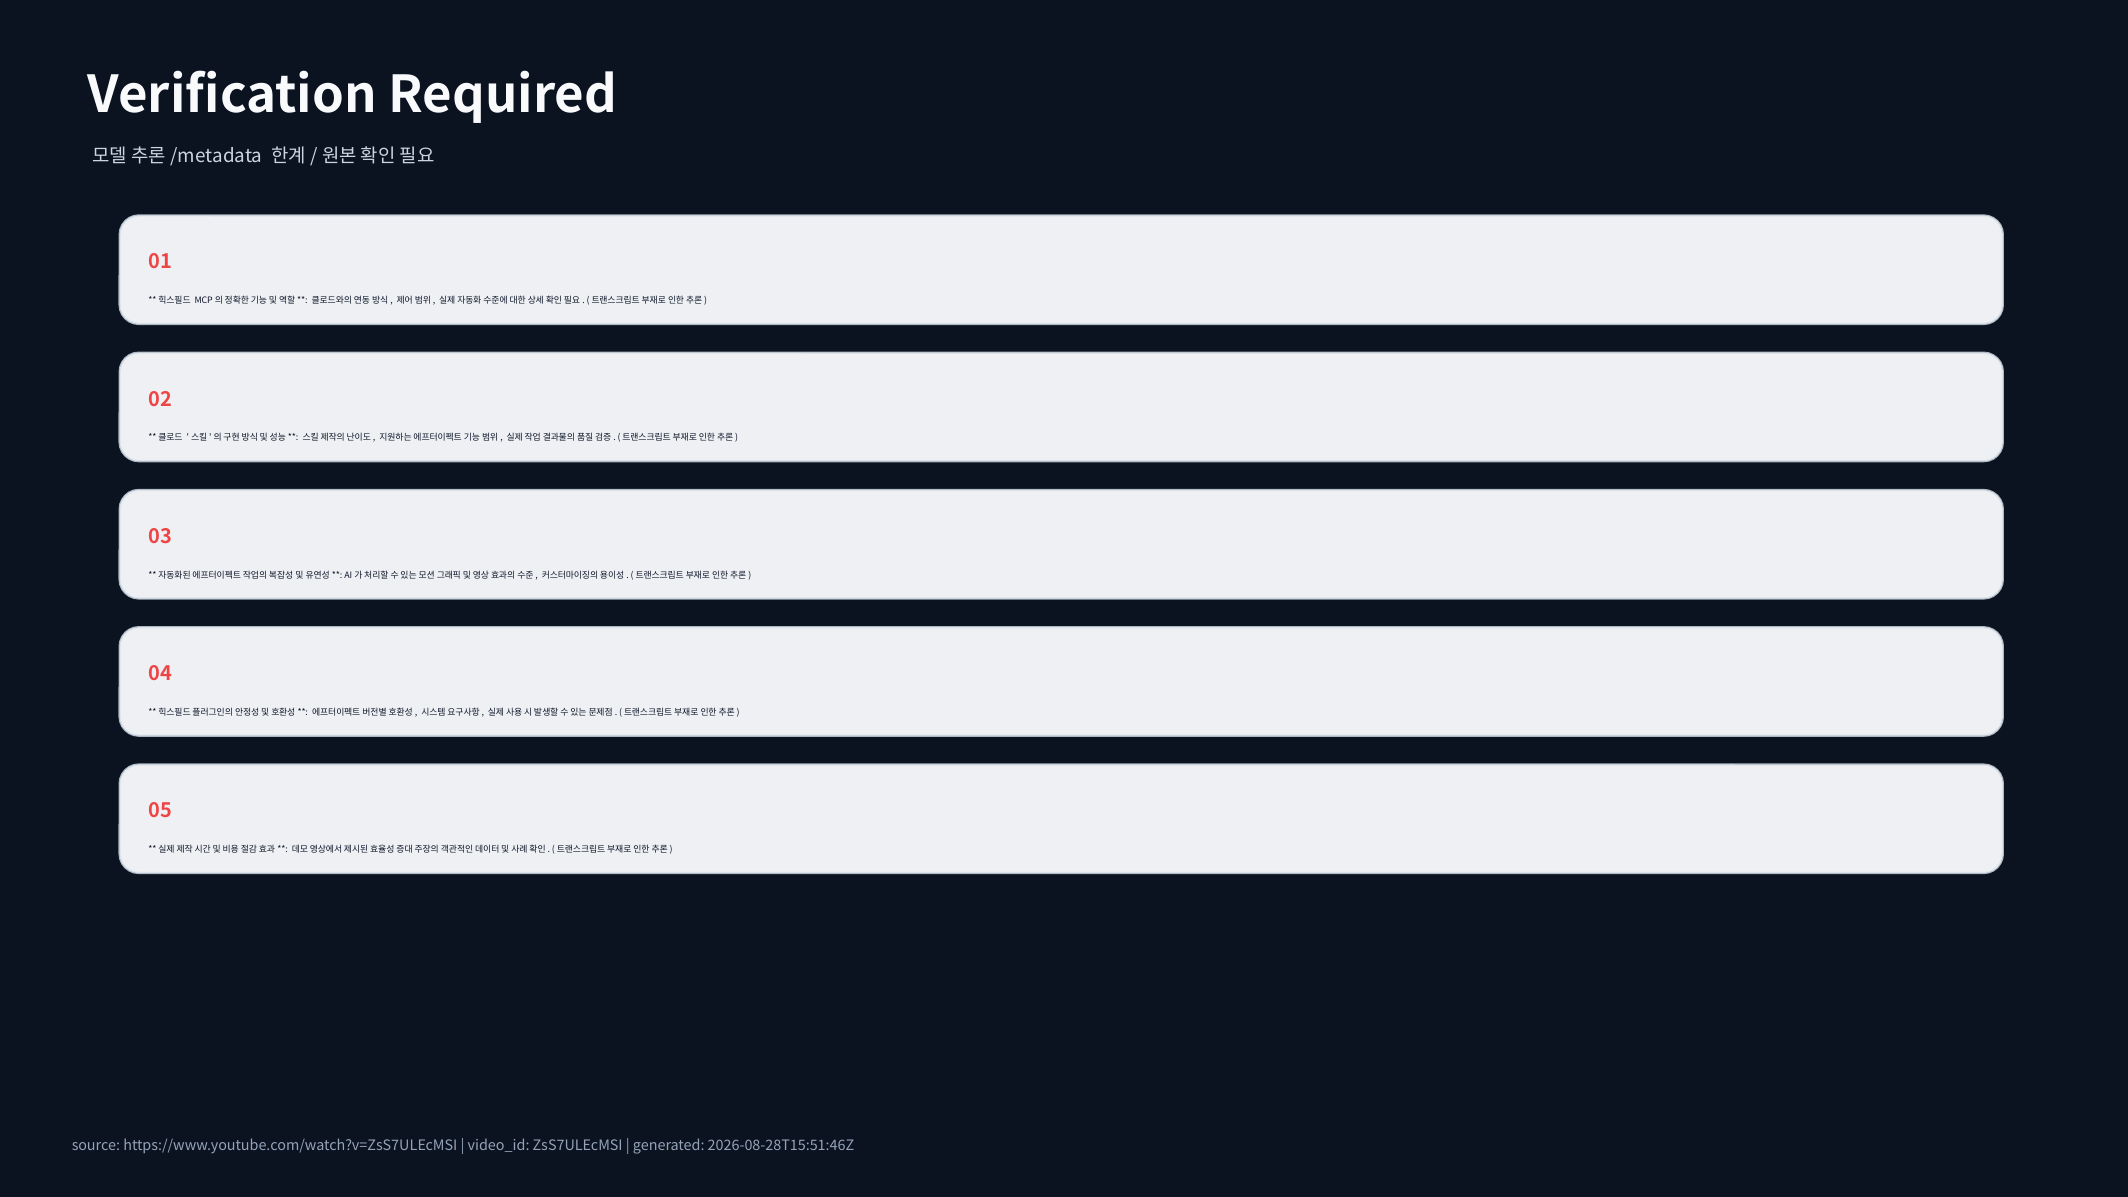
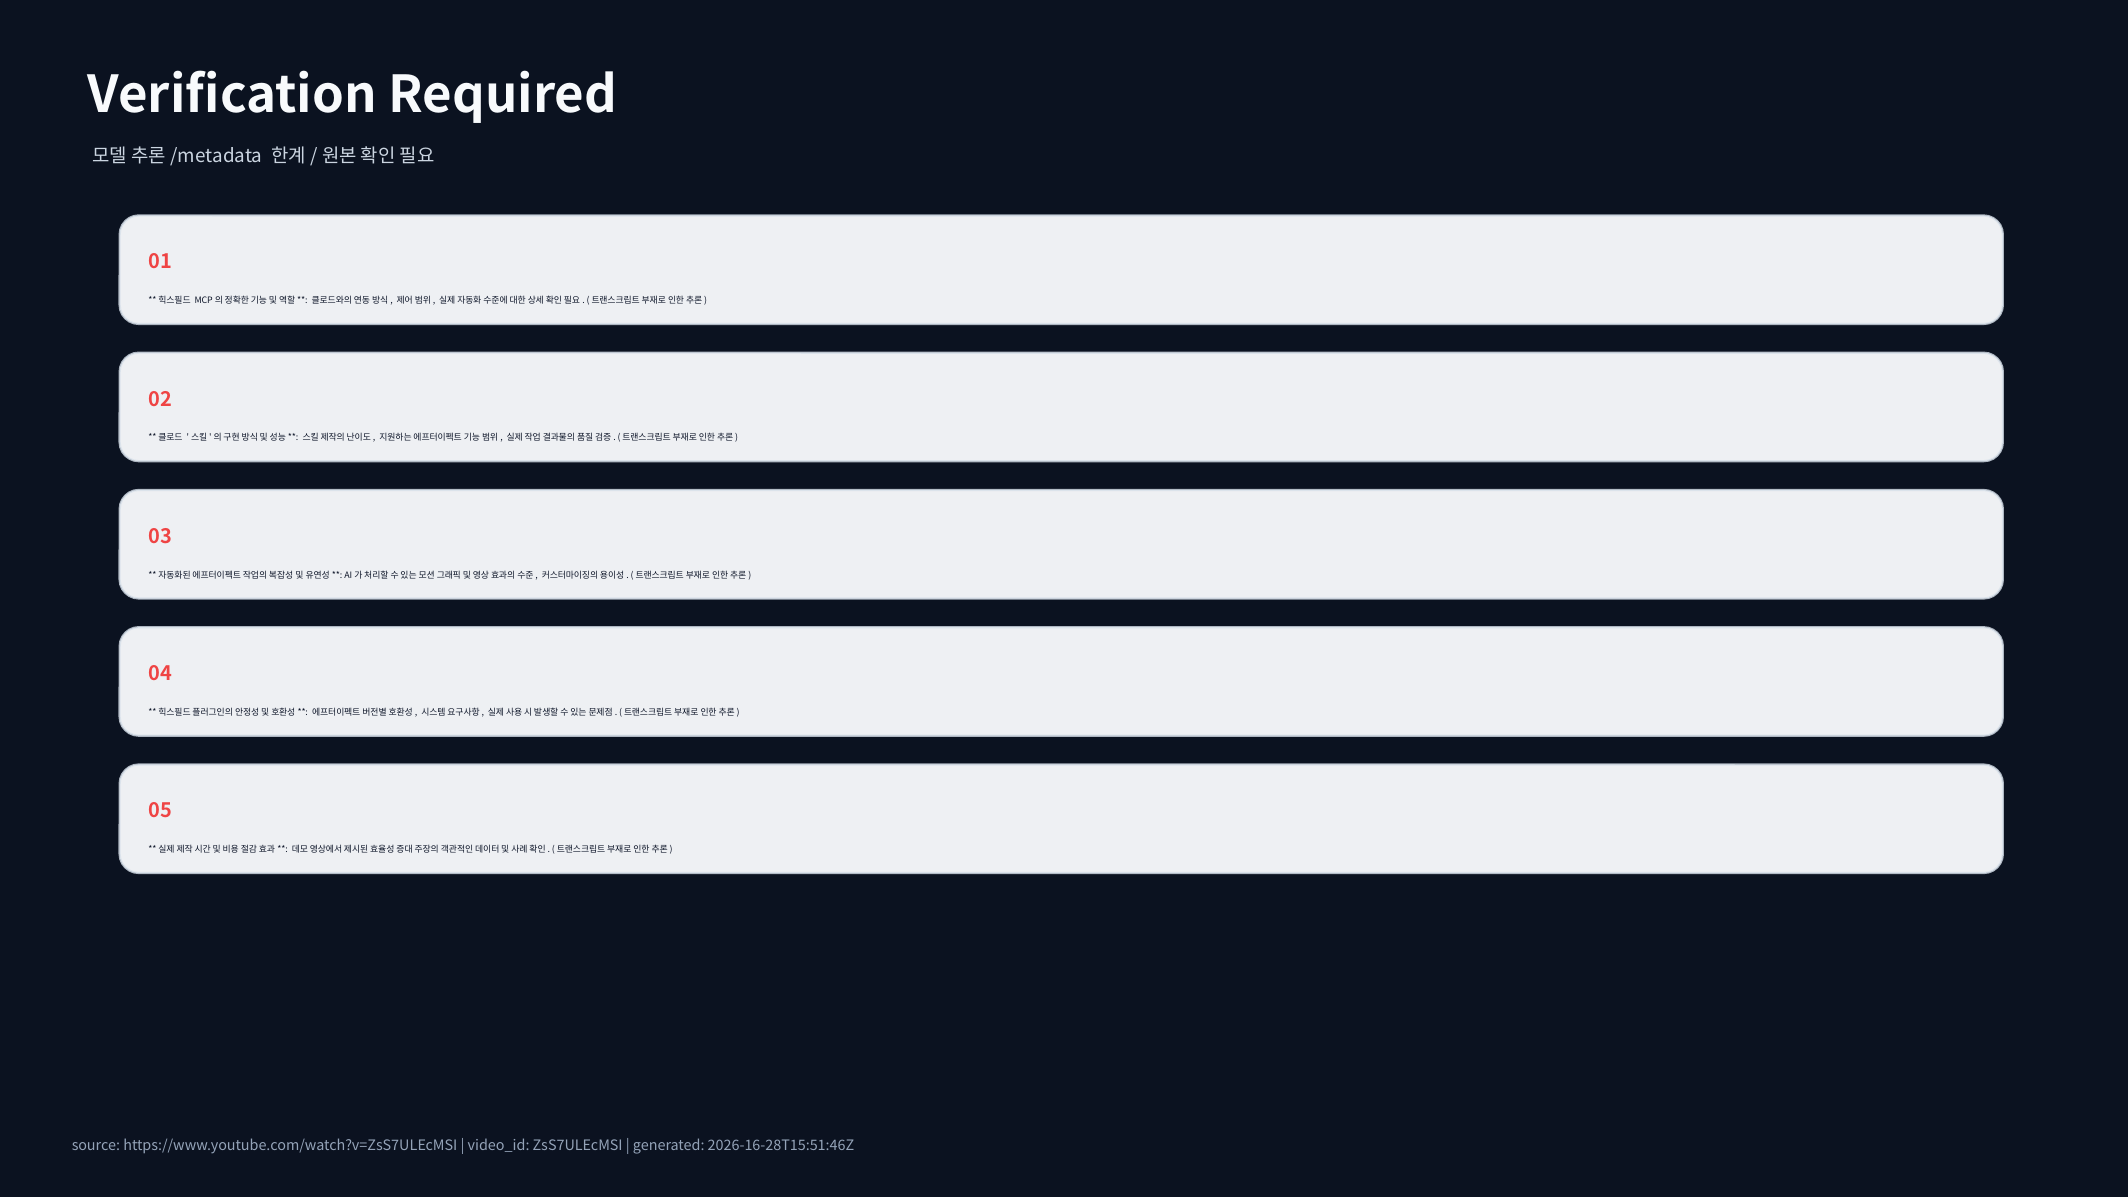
2026-08-28T15:51:46Z: 2026-08-28T15:51:46Z -> 2026-16-28T15:51:46Z (781, 1146)
